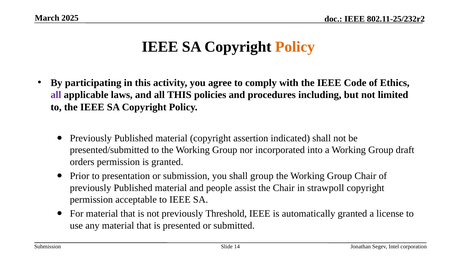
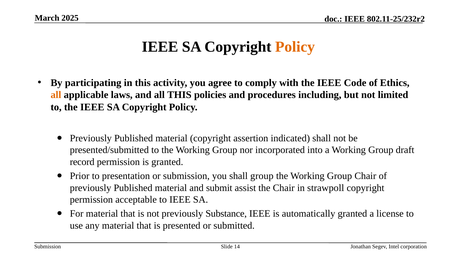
all colour: purple -> orange (56, 95)
orders: orders -> record (82, 162)
people: people -> submit (219, 188)
Threshold: Threshold -> Substance (226, 214)
